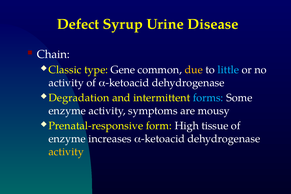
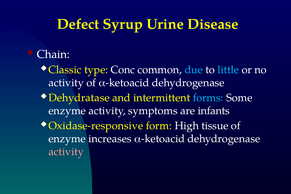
Gene: Gene -> Conc (123, 70)
due colour: yellow -> light blue (194, 70)
Degradation: Degradation -> Dehydratase (79, 98)
mousy: mousy -> infants (214, 111)
Prenatal-responsive: Prenatal-responsive -> Oxidase-responsive (96, 126)
activity colour: yellow -> pink (66, 152)
